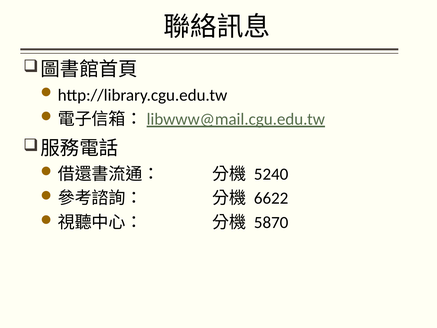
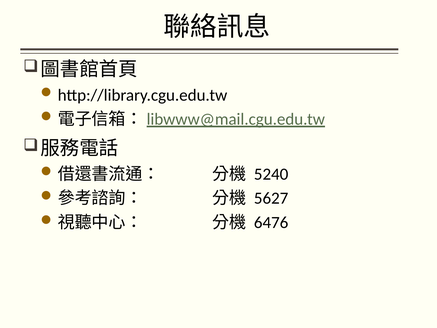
6622: 6622 -> 5627 (271, 198)
5870: 5870 -> 6476 (271, 223)
